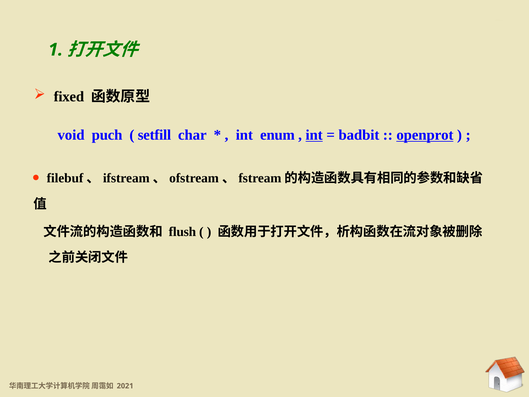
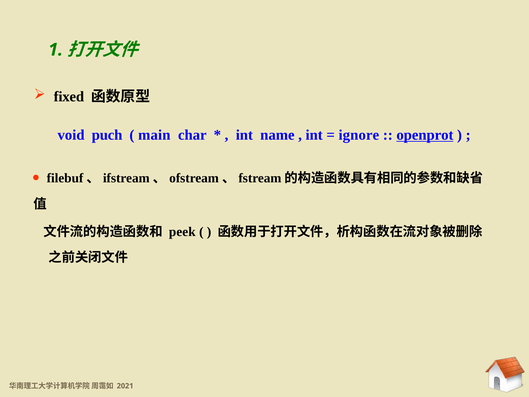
setfill: setfill -> main (154, 135)
enum: enum -> name (277, 135)
int underline: present -> none (314, 135)
badbit: badbit -> ignore (359, 135)
flush: flush -> peek (182, 232)
